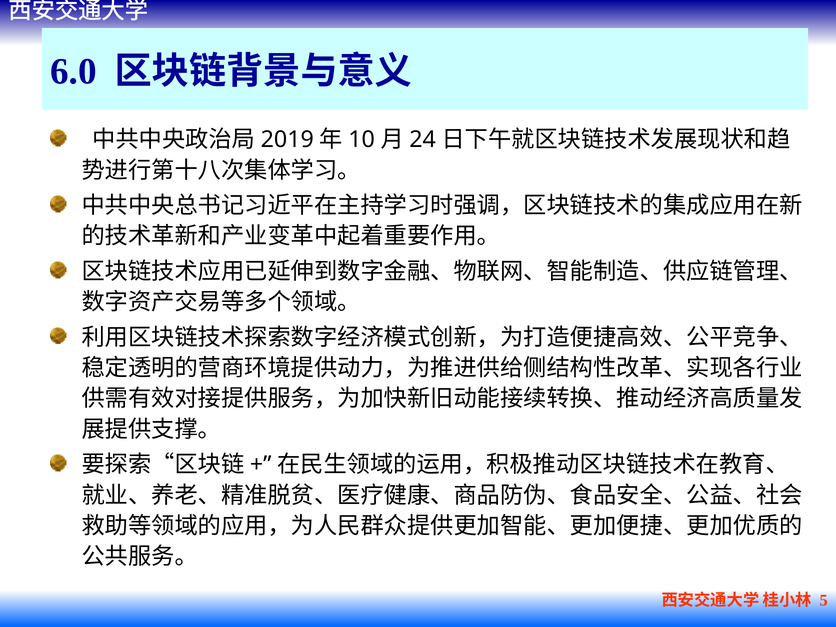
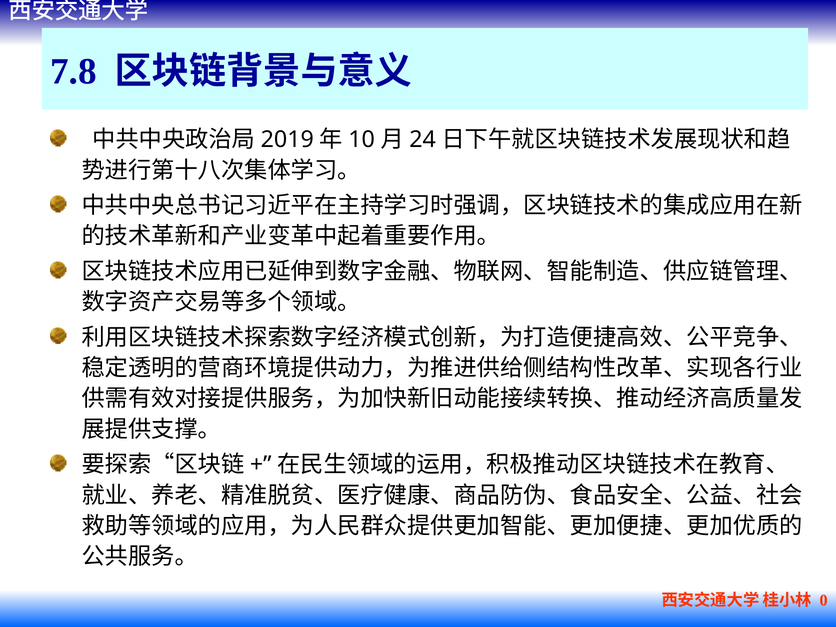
6.0: 6.0 -> 7.8 (73, 71)
5: 5 -> 0 (824, 600)
